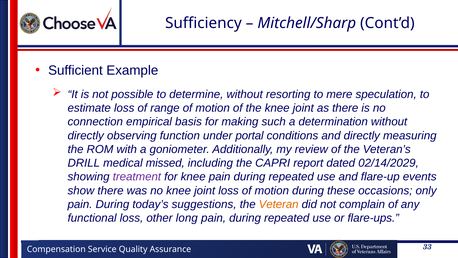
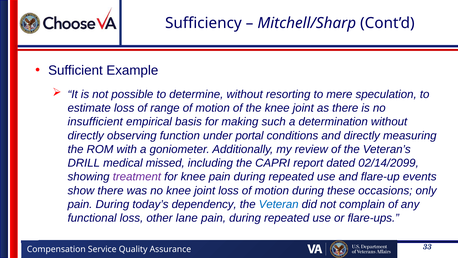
connection: connection -> insufficient (95, 122)
02/14/2029: 02/14/2029 -> 02/14/2099 (389, 163)
suggestions: suggestions -> dependency (204, 204)
Veteran colour: orange -> blue (279, 204)
long: long -> lane (187, 218)
